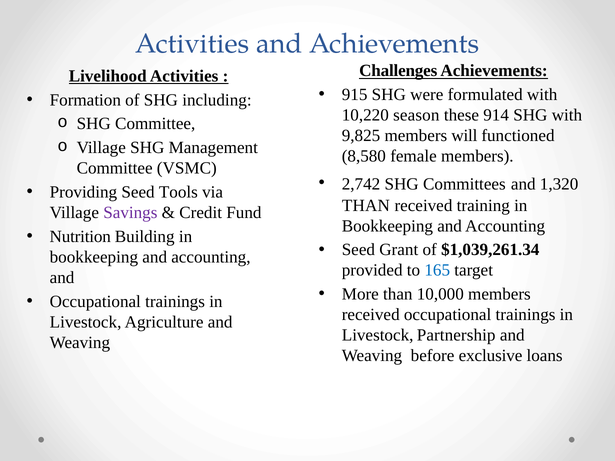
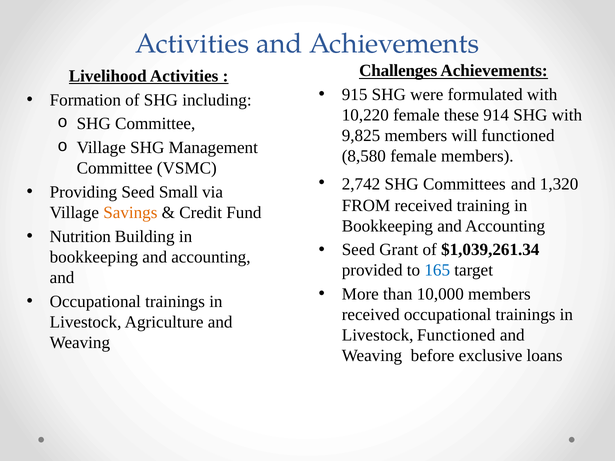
10,220 season: season -> female (416, 115)
Tools: Tools -> Small (178, 192)
THAN: THAN -> FROM (366, 206)
Savings colour: purple -> orange (130, 213)
Livestock Partnership: Partnership -> Functioned (456, 335)
